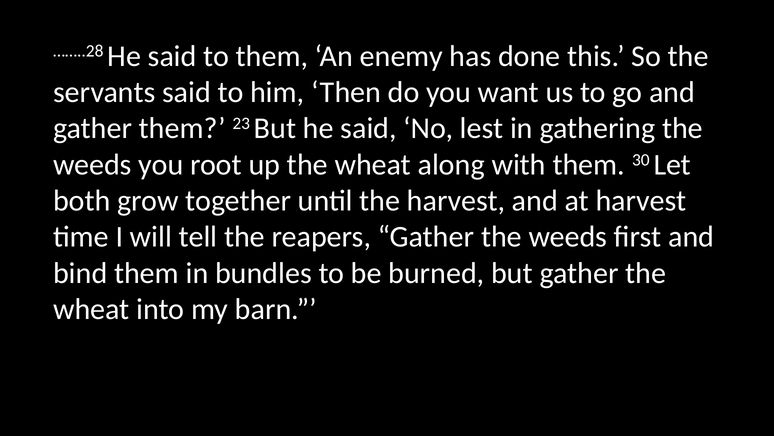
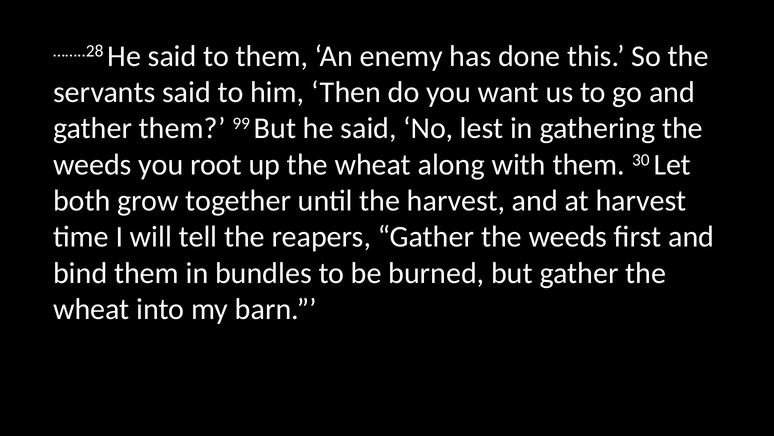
23: 23 -> 99 (241, 123)
